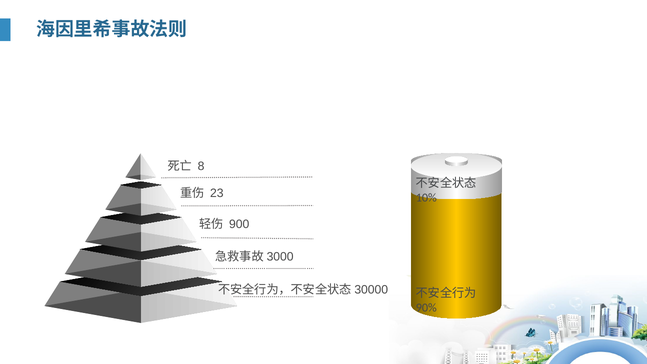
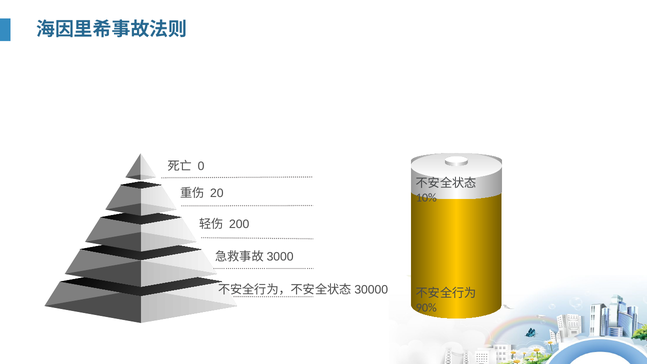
8: 8 -> 0 (201, 166)
23: 23 -> 20 (217, 193)
900: 900 -> 200 (239, 224)
